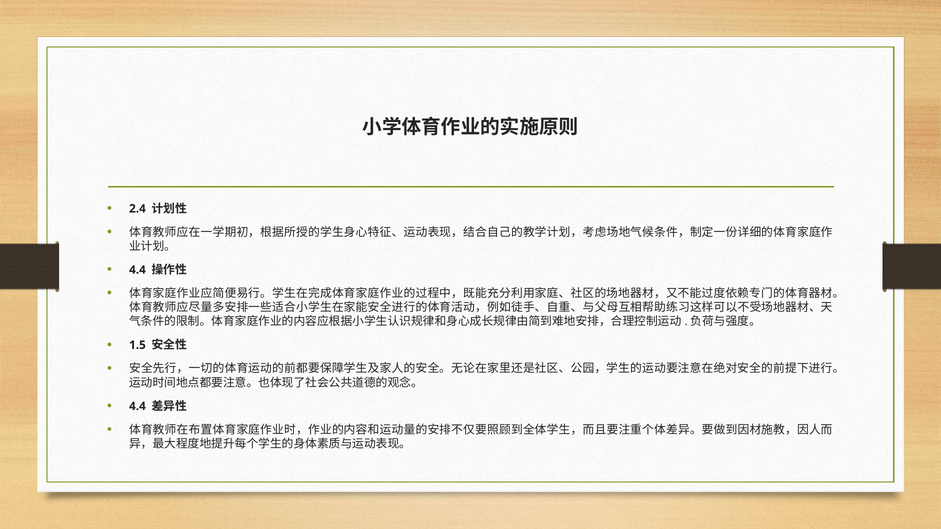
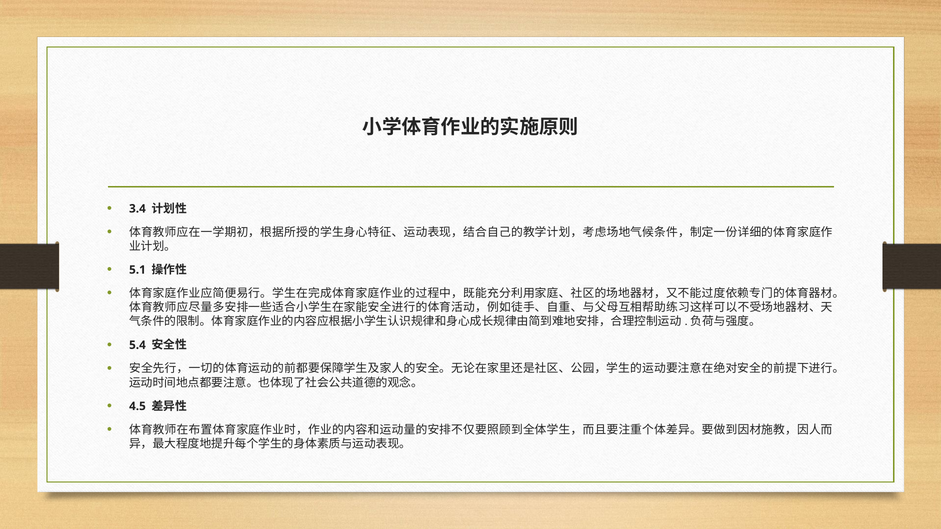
2.4: 2.4 -> 3.4 (137, 209)
4.4: 4.4 -> 5.1 (137, 270)
1.5: 1.5 -> 5.4 (137, 345)
4.4: 4.4 -> 4.5 (137, 406)
